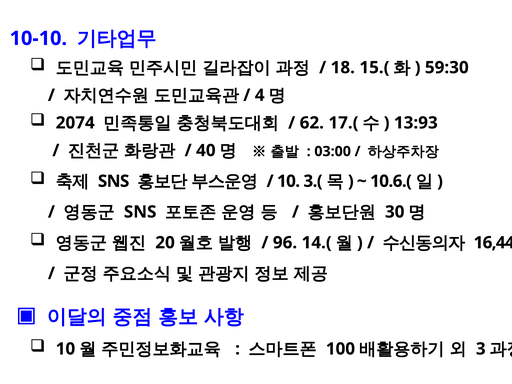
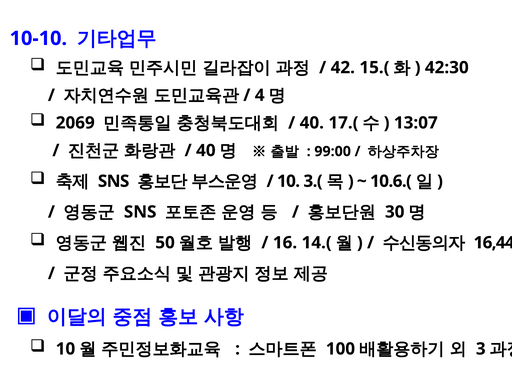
18: 18 -> 42 (343, 68)
59:30: 59:30 -> 42:30 (447, 68)
2074: 2074 -> 2069 (75, 123)
62: 62 -> 40 (312, 123)
13:93: 13:93 -> 13:07 (416, 123)
03:00: 03:00 -> 99:00 (333, 151)
20: 20 -> 50 (165, 243)
96: 96 -> 16 (285, 243)
